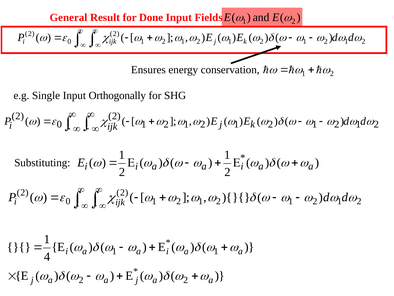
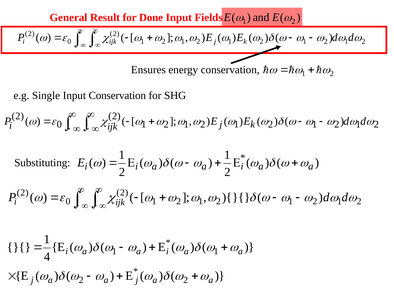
Input Orthogonally: Orthogonally -> Conservation (117, 95)
